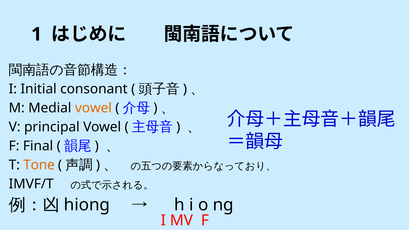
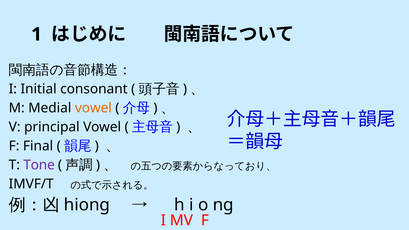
Tone colour: orange -> purple (39, 165)
